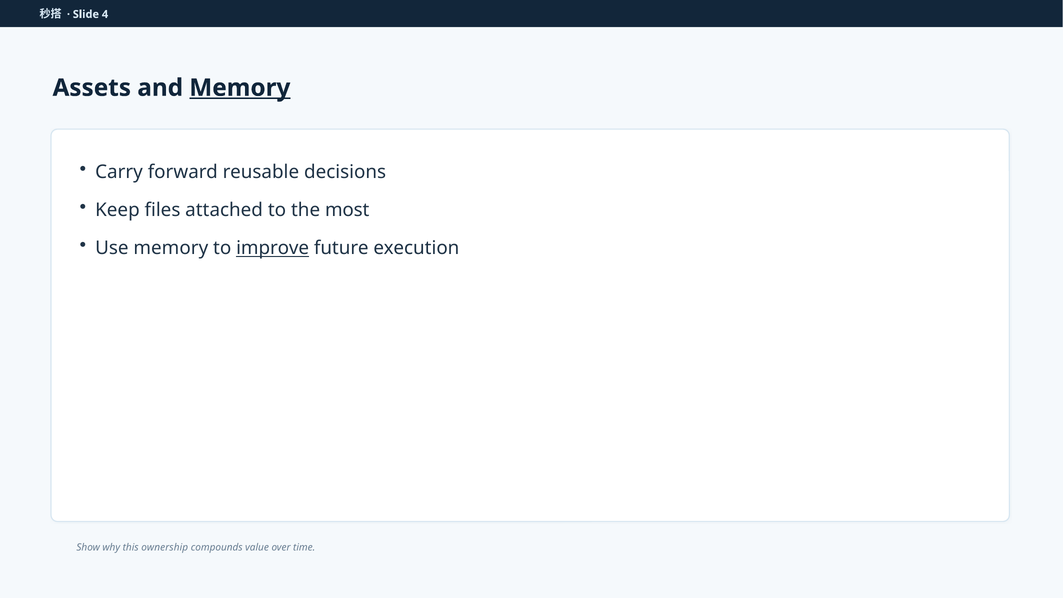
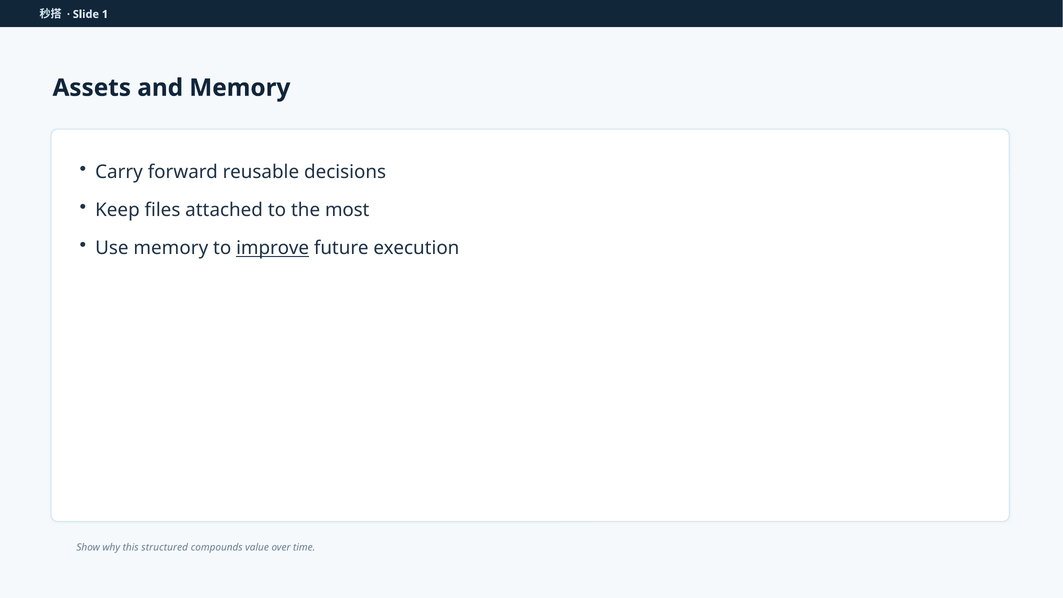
4: 4 -> 1 (105, 14)
Memory underline: present -> none (240, 88)
ownership: ownership -> structured (165, 548)
